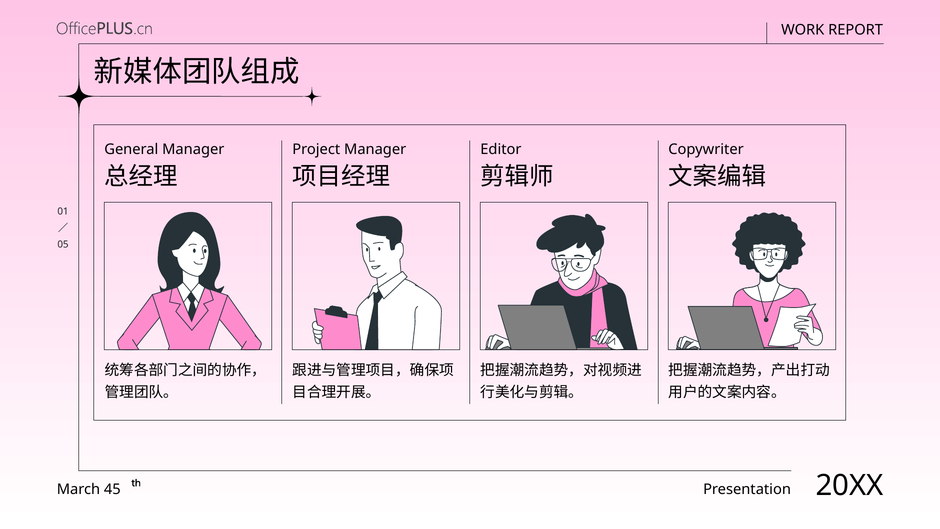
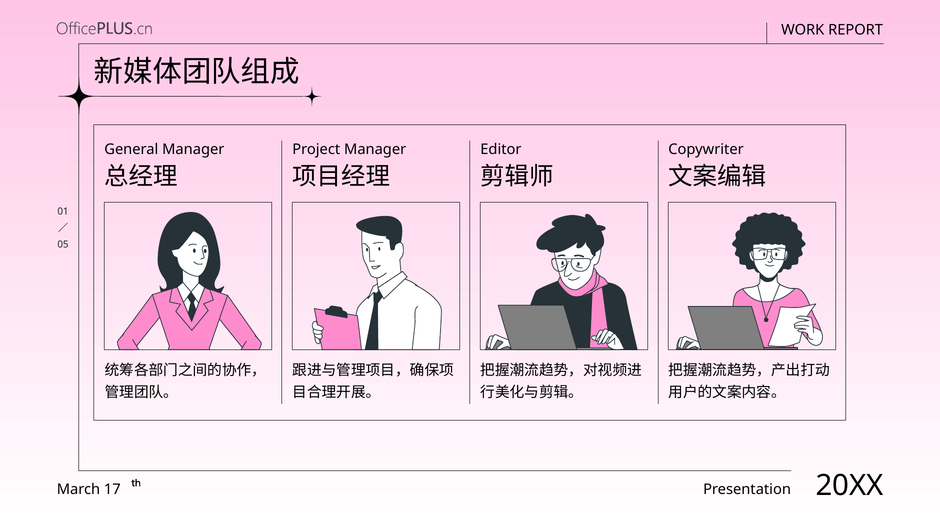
45: 45 -> 17 (112, 489)
